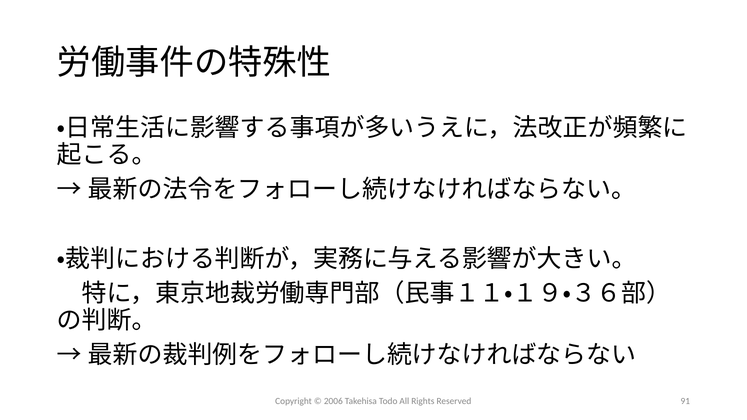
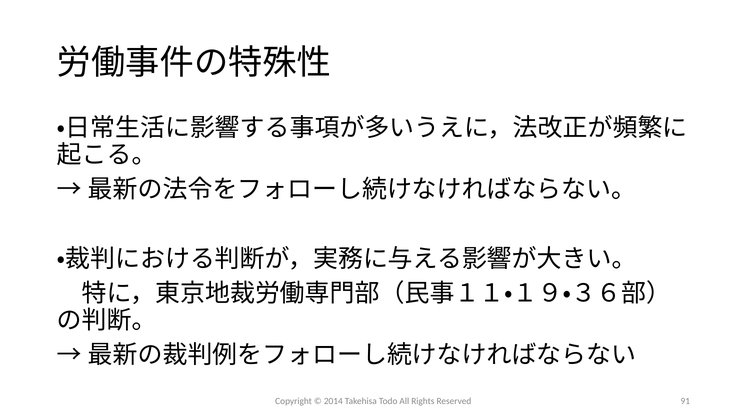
2006: 2006 -> 2014 (333, 401)
